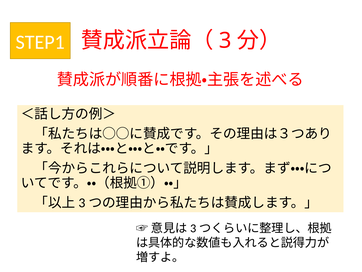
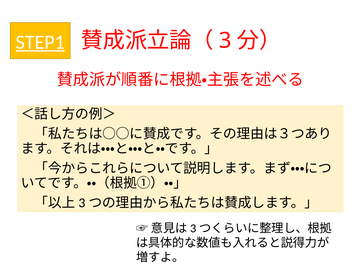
STEP1 underline: none -> present (40, 42)
